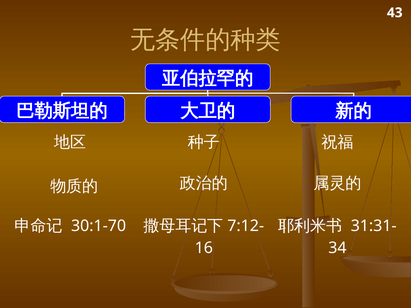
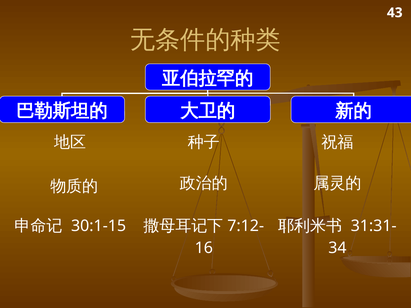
30:1-70: 30:1-70 -> 30:1-15 (99, 226)
